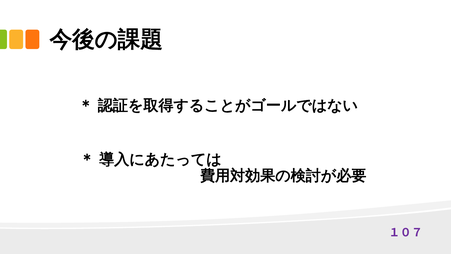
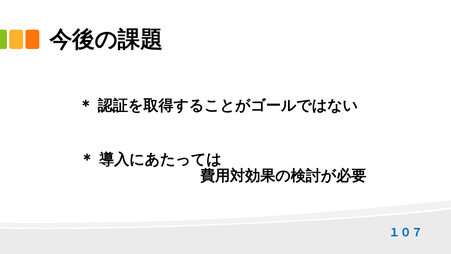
１０７ colour: purple -> blue (406, 233)
